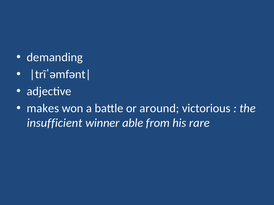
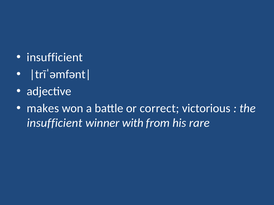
demanding: demanding -> insufficient (55, 57)
around: around -> correct (159, 109)
able: able -> with (133, 123)
